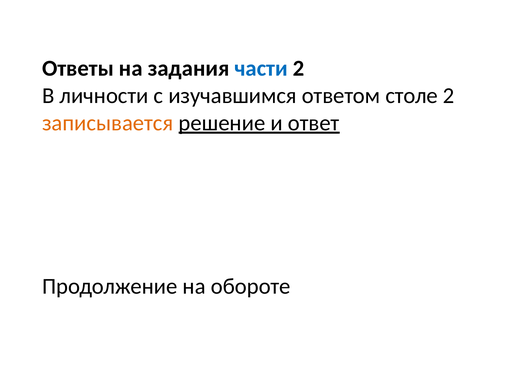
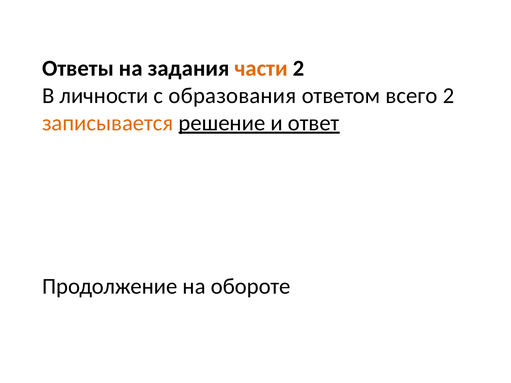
части colour: blue -> orange (261, 69)
изучавшимся: изучавшимся -> образования (232, 96)
столе: столе -> всего (412, 96)
